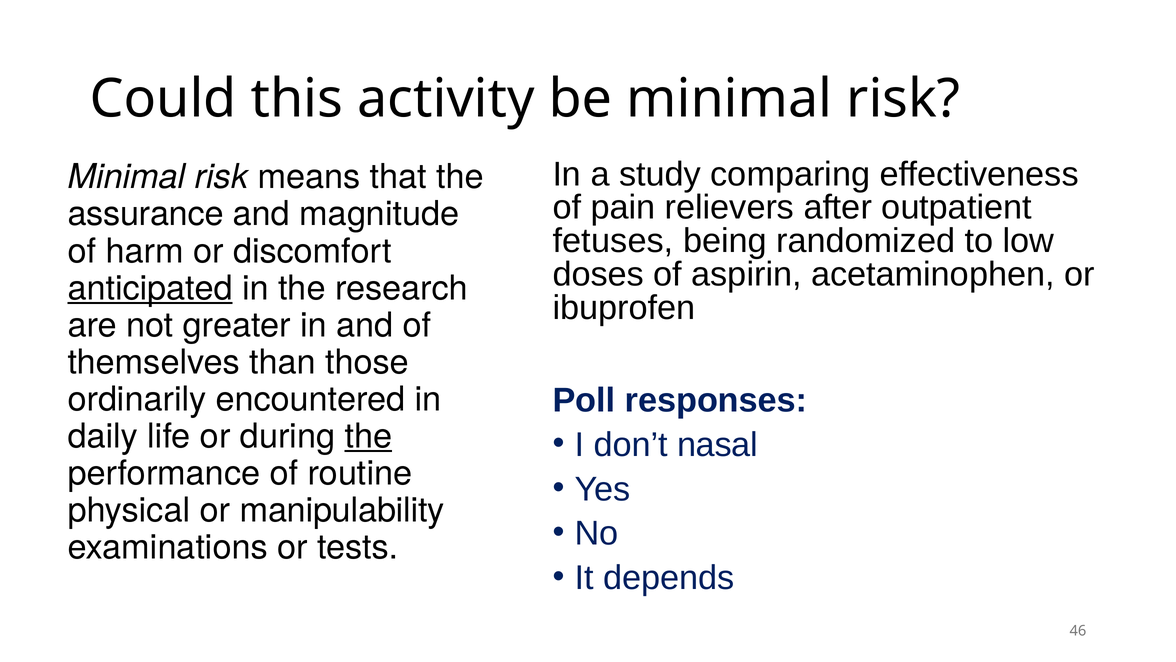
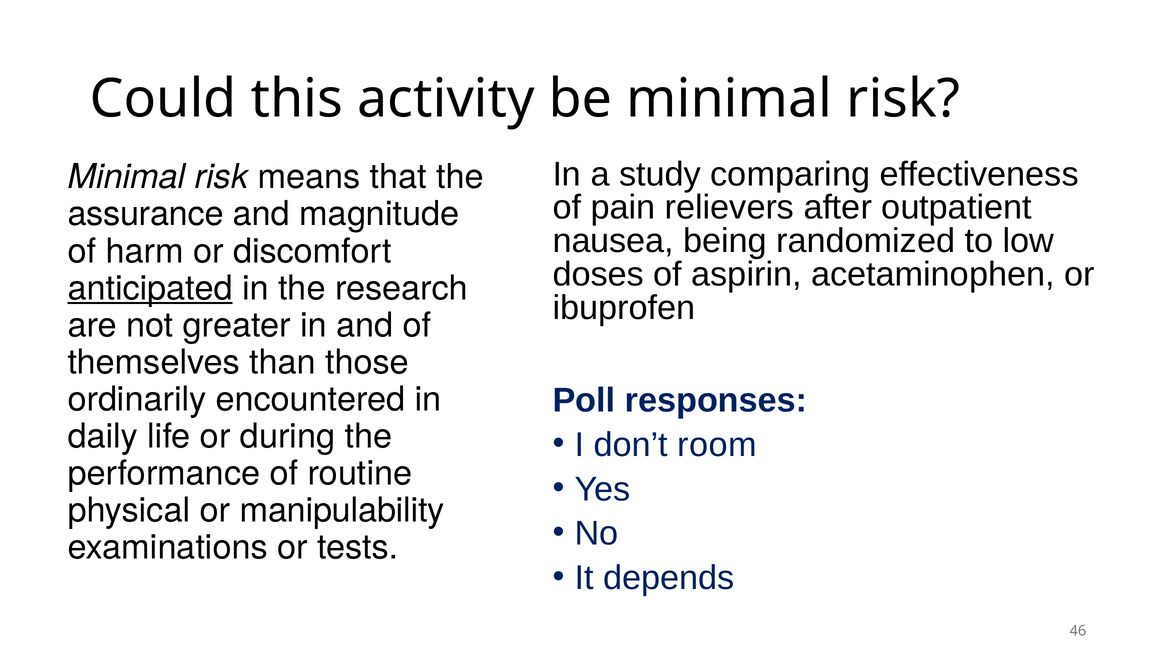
fetuses: fetuses -> nausea (613, 241)
the underline: present -> none (368, 436)
nasal: nasal -> room (717, 444)
